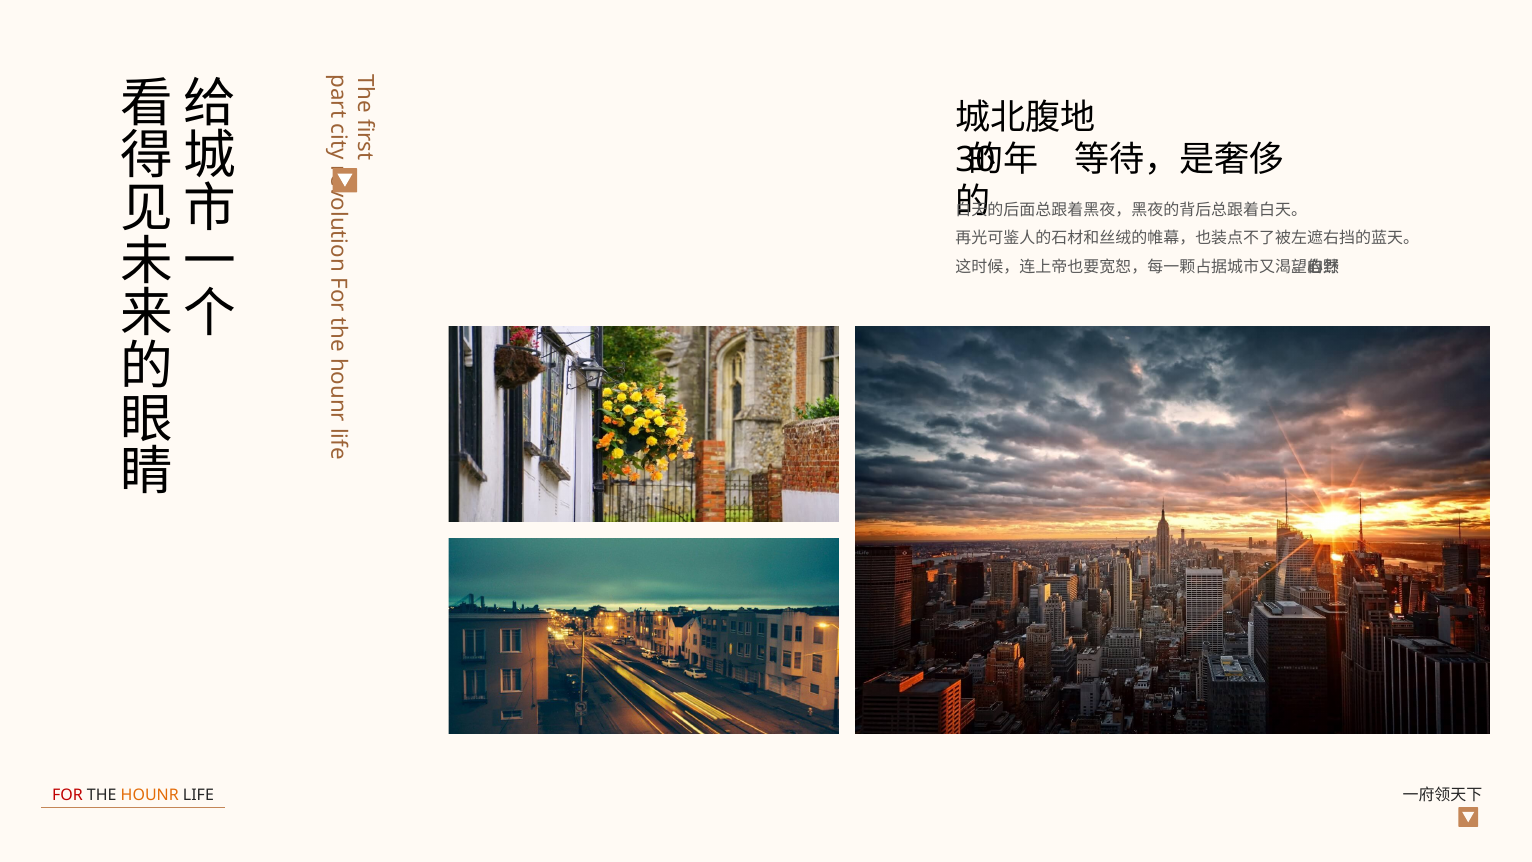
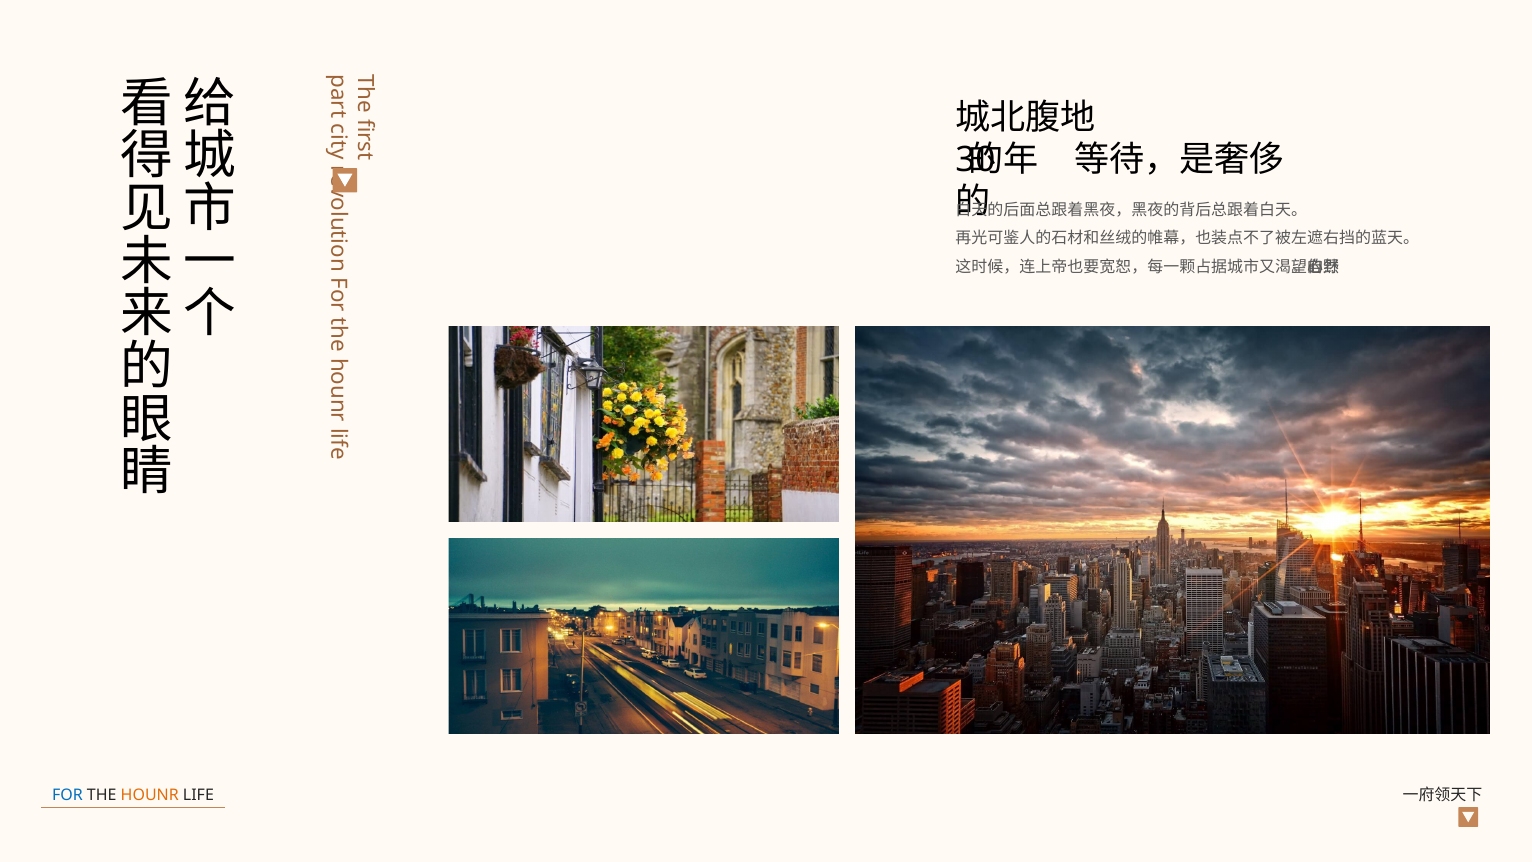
FOR colour: red -> blue (67, 795)
